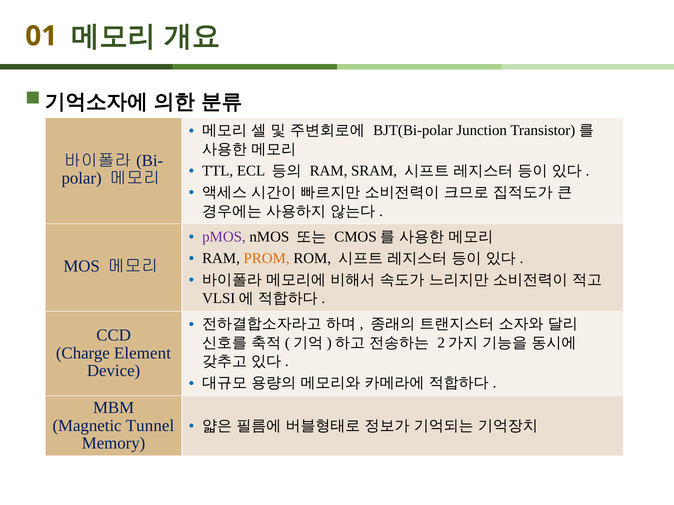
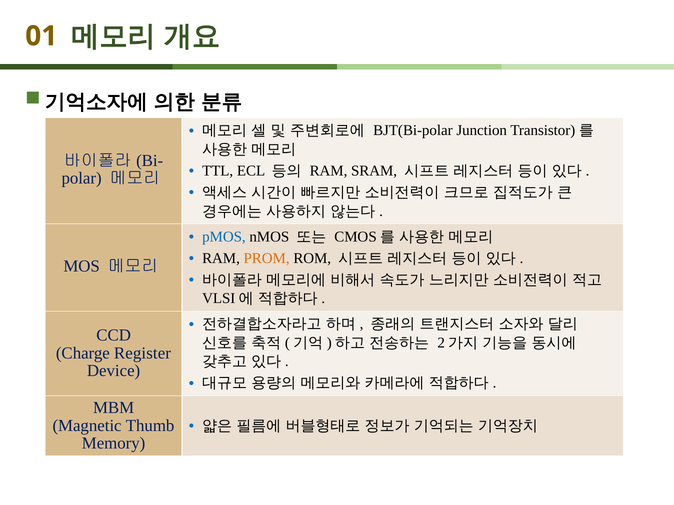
pMOS colour: purple -> blue (224, 237)
Element: Element -> Register (142, 354)
Tunnel: Tunnel -> Thumb (150, 426)
